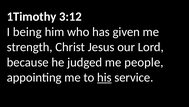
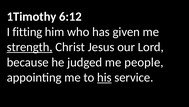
3:12: 3:12 -> 6:12 (70, 17)
being: being -> fitting (27, 32)
strength underline: none -> present (30, 47)
